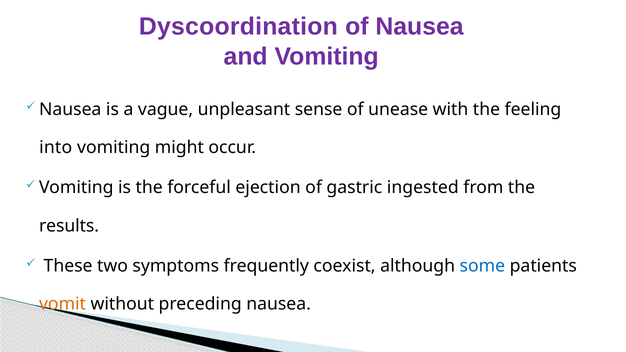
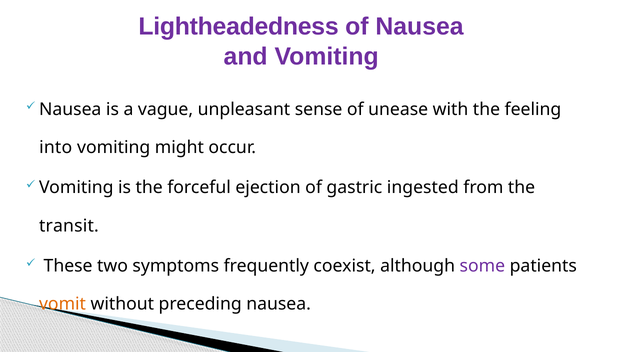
Dyscoordination: Dyscoordination -> Lightheadedness (239, 27)
results: results -> transit (69, 226)
some colour: blue -> purple (482, 266)
